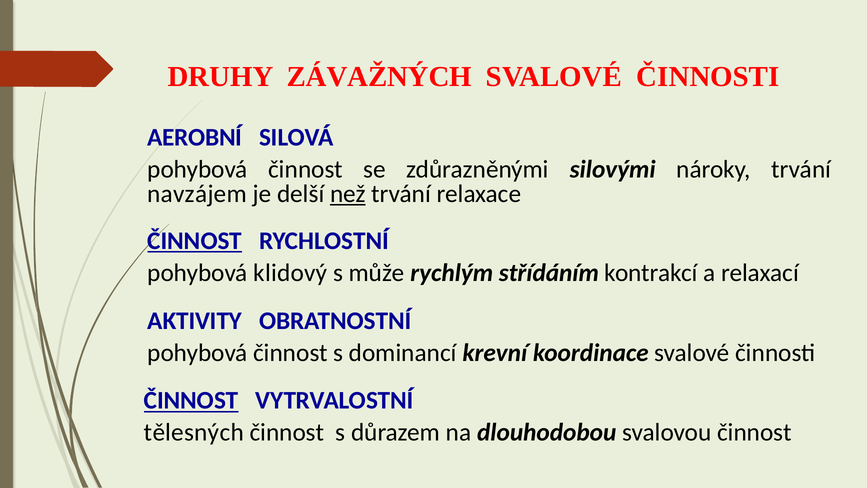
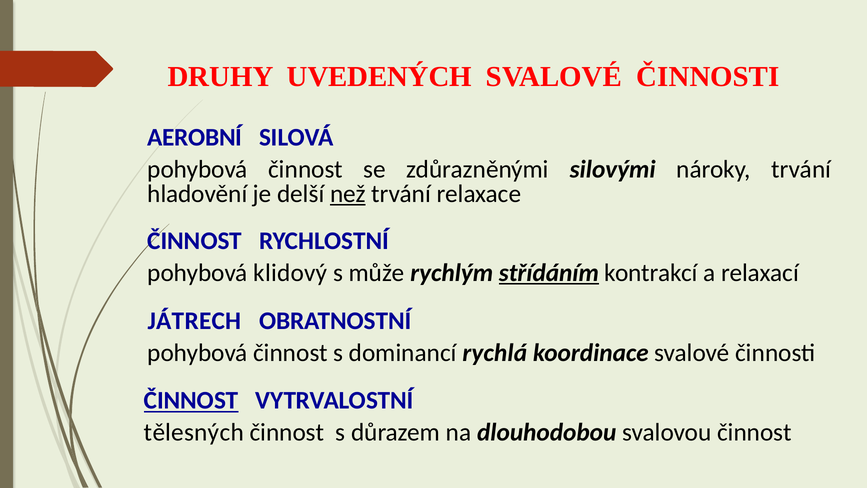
ZÁVAŽNÝCH: ZÁVAŽNÝCH -> UVEDENÝCH (379, 76)
navzájem: navzájem -> hladovění (197, 194)
ČINNOST underline: present -> none (195, 241)
střídáním underline: none -> present (549, 273)
AKTIVITY: AKTIVITY -> JÁTRECH (194, 321)
krevní: krevní -> rychlá (495, 353)
